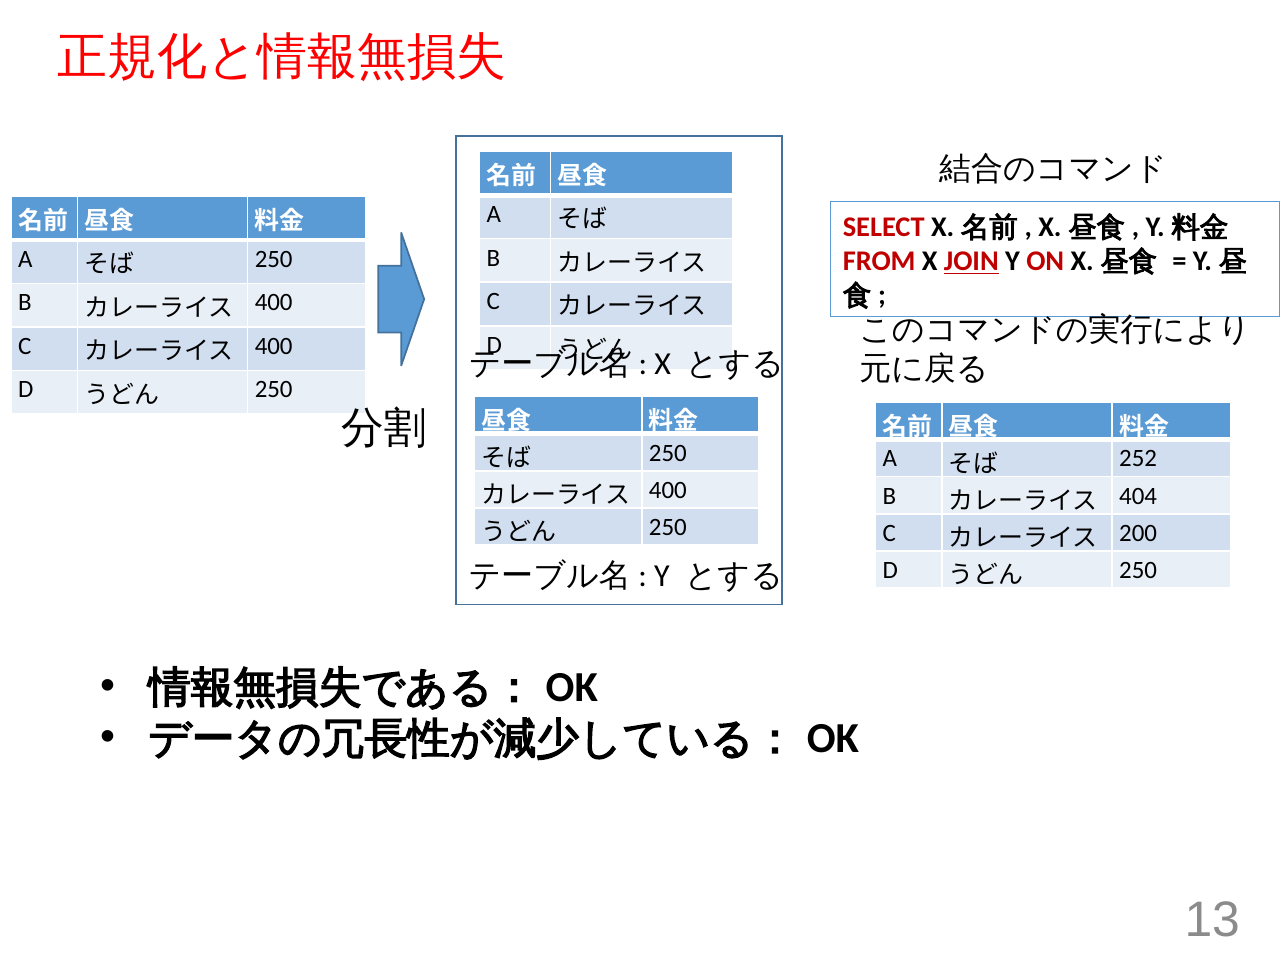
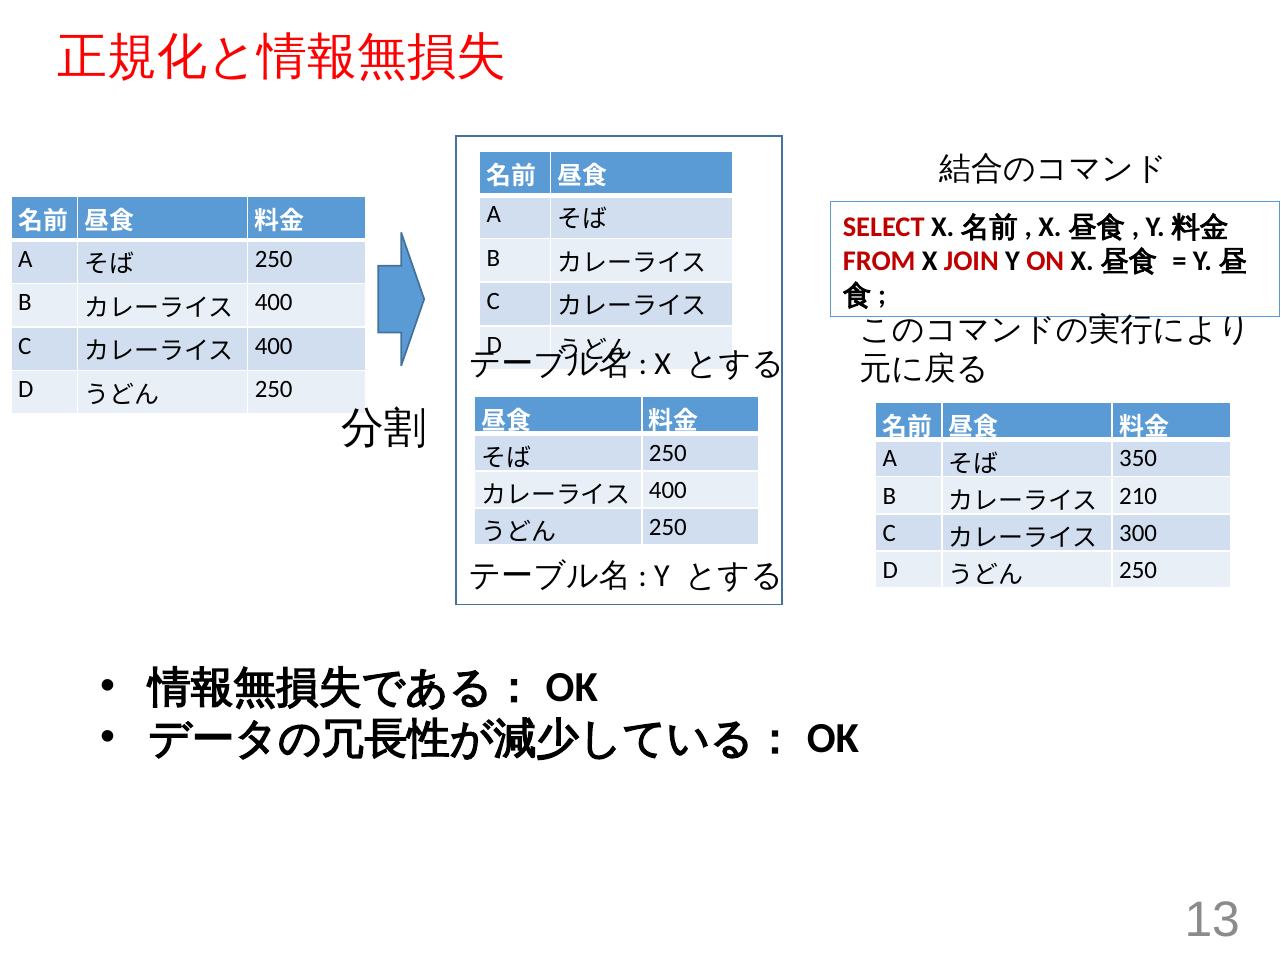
JOIN underline: present -> none (971, 261)
252: 252 -> 350 (1138, 459)
404: 404 -> 210 (1138, 496)
200: 200 -> 300 (1138, 533)
